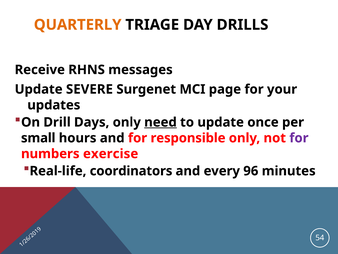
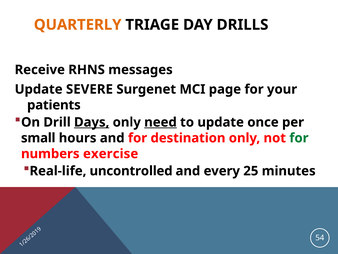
updates: updates -> patients (54, 105)
Days underline: none -> present (92, 122)
responsible: responsible -> destination (188, 138)
for colour: purple -> green (299, 138)
coordinators: coordinators -> uncontrolled (131, 171)
96: 96 -> 25 (251, 171)
